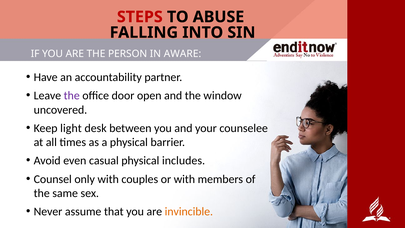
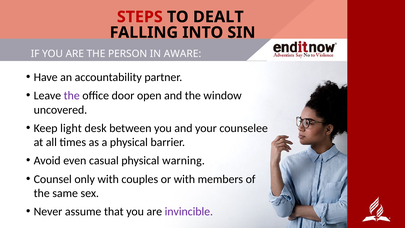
ABUSE: ABUSE -> DEALT (218, 17)
includes: includes -> warning (184, 161)
invincible colour: orange -> purple (189, 211)
